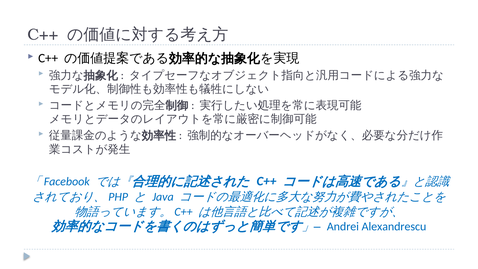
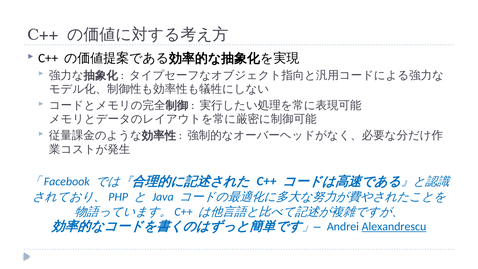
Alexandrescu underline: none -> present (394, 226)
